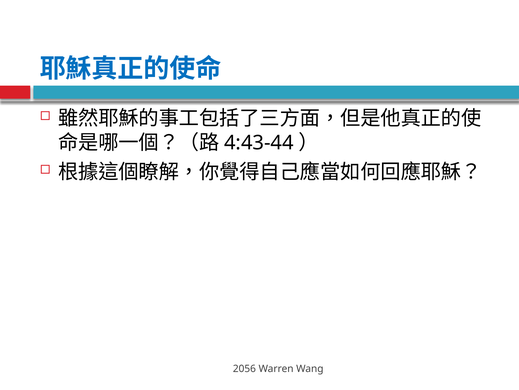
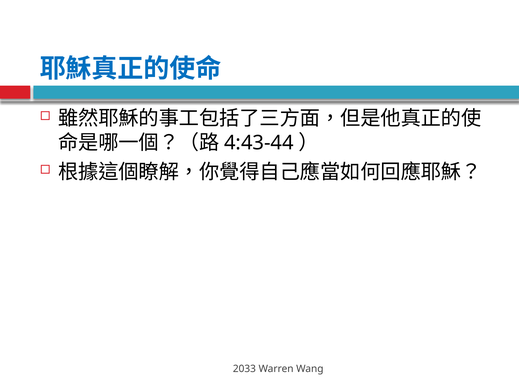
2056: 2056 -> 2033 (244, 368)
